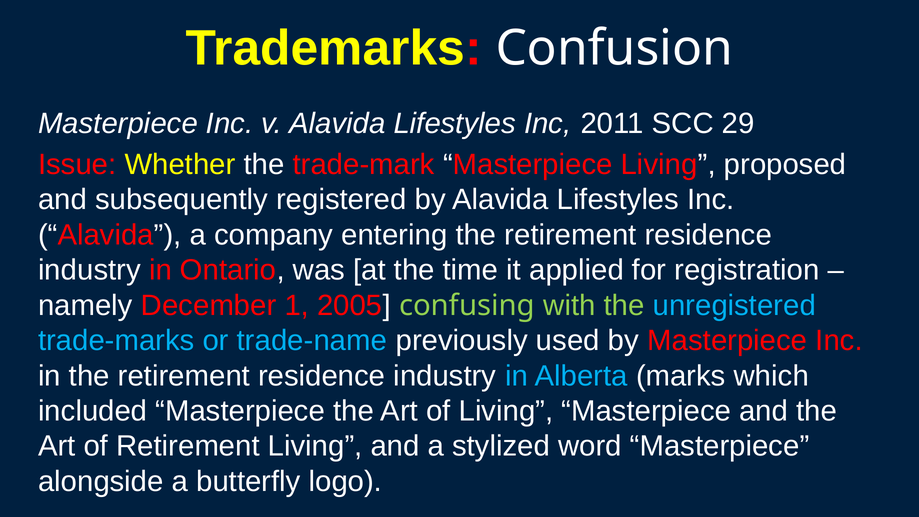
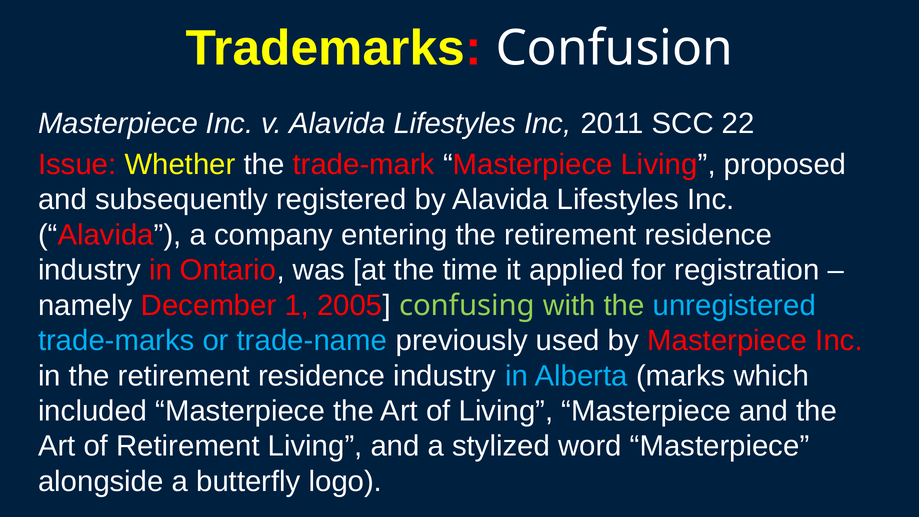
29: 29 -> 22 (738, 123)
